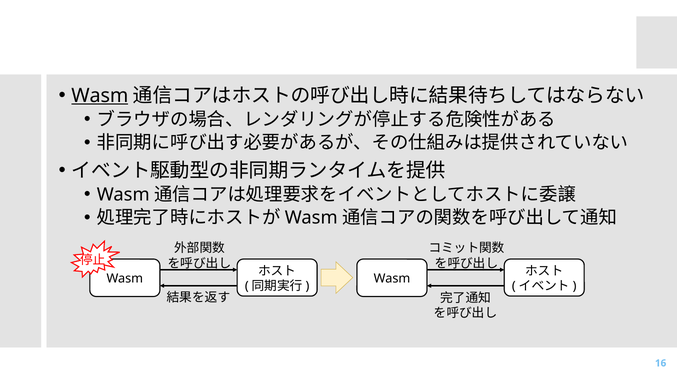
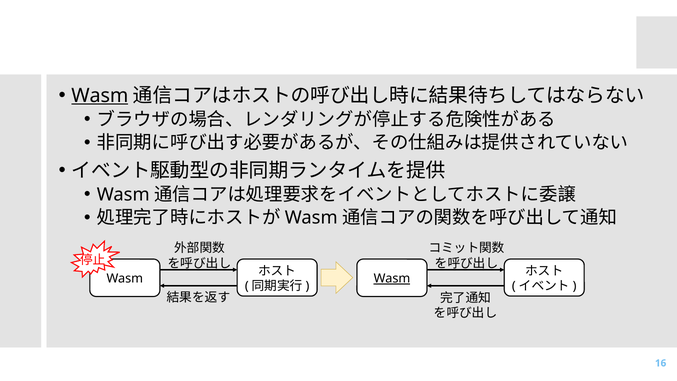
Wasm underline: none -> present (392, 279)
